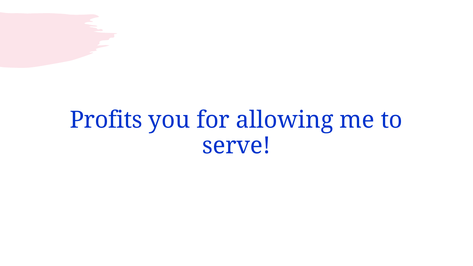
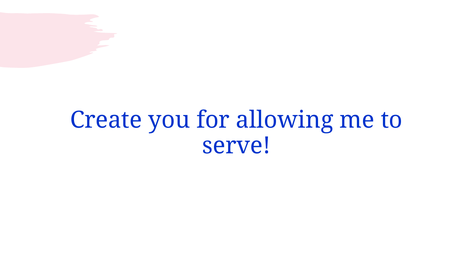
Profits: Profits -> Create (106, 120)
